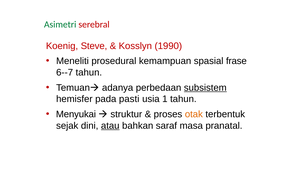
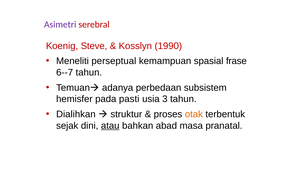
Asimetri colour: green -> purple (60, 25)
prosedural: prosedural -> perseptual (114, 61)
subsistem underline: present -> none (205, 88)
1: 1 -> 3 (165, 99)
Menyukai: Menyukai -> Dialihkan (76, 114)
saraf: saraf -> abad (166, 126)
